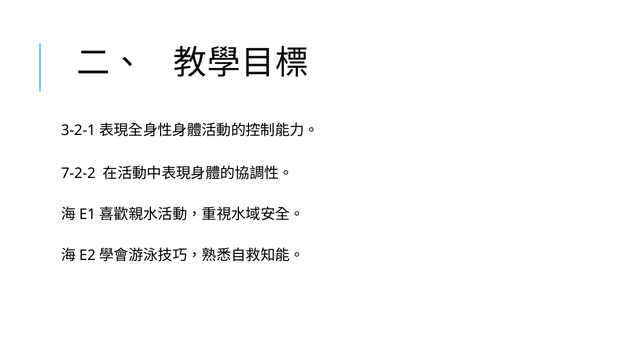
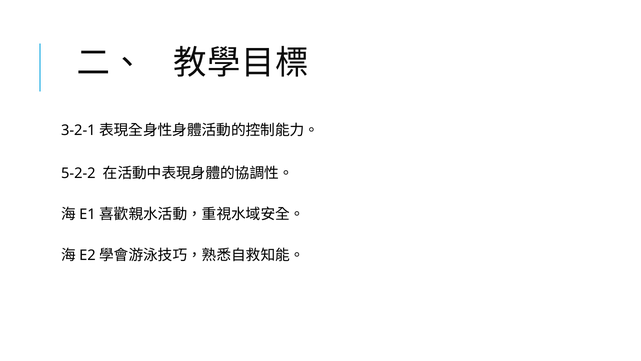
7-2-2: 7-2-2 -> 5-2-2 (78, 173)
